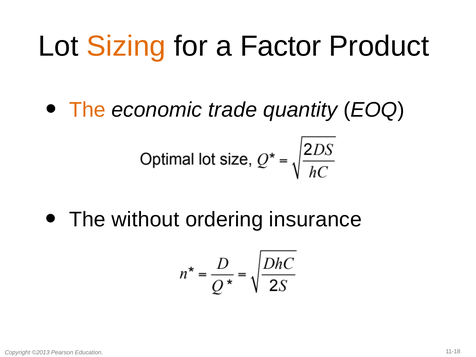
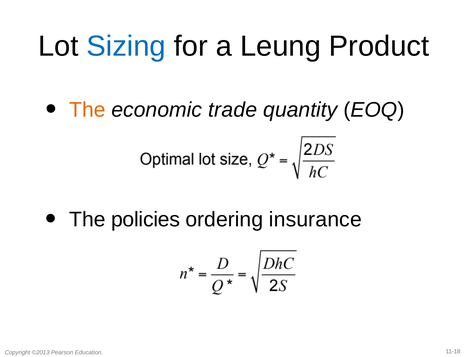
Sizing colour: orange -> blue (126, 46)
Factor: Factor -> Leung (281, 46)
without: without -> policies (146, 219)
